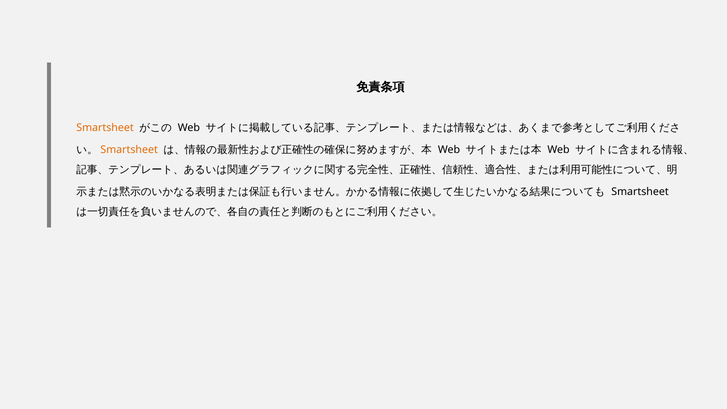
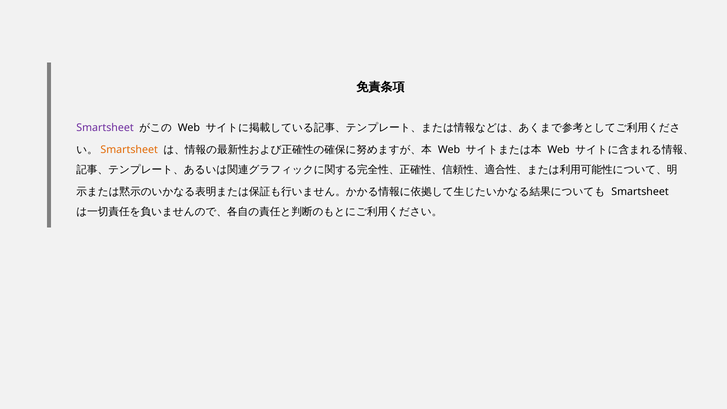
Smartsheet colour: orange -> purple (105, 128)
